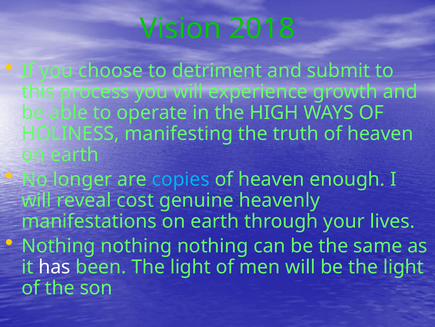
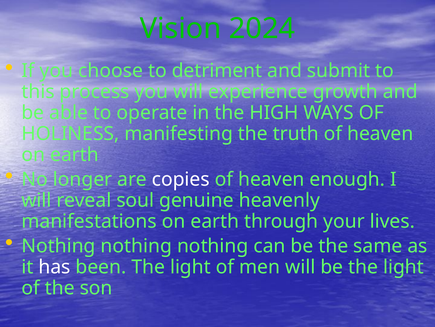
2018: 2018 -> 2024 (262, 28)
copies colour: light blue -> white (181, 179)
cost: cost -> soul (135, 200)
